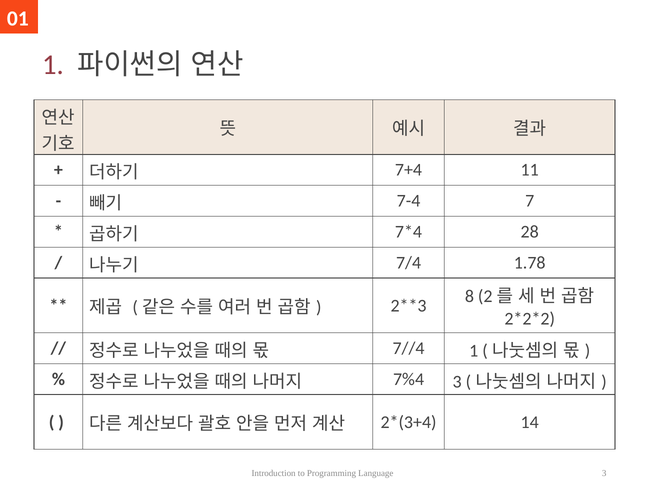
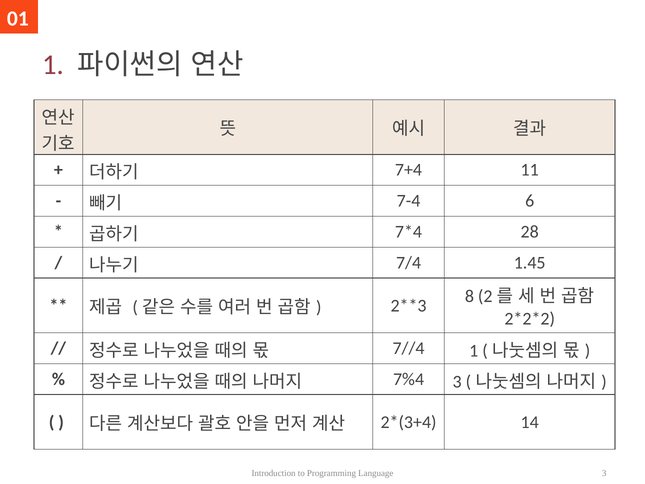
7: 7 -> 6 (530, 201)
1.78: 1.78 -> 1.45 (530, 263)
